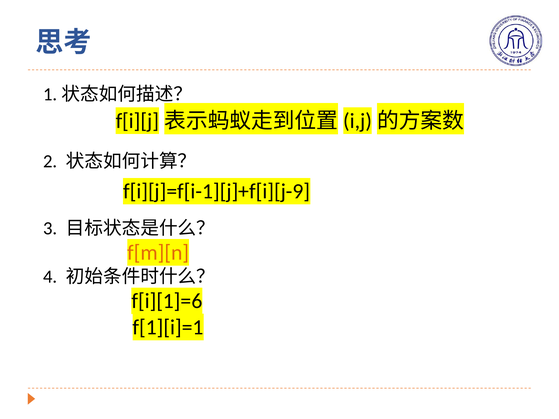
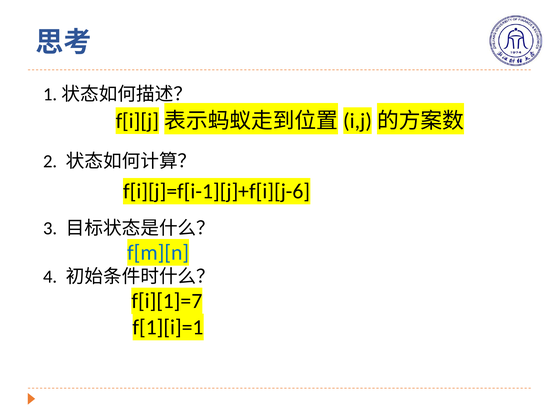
f[i][j]=f[i-1][j]+f[i][j-9: f[i][j]=f[i-1][j]+f[i][j-9 -> f[i][j]=f[i-1][j]+f[i][j-6 (217, 192)
f[m][n colour: orange -> blue (158, 253)
f[i][1]=6: f[i][1]=6 -> f[i][1]=7 (167, 301)
